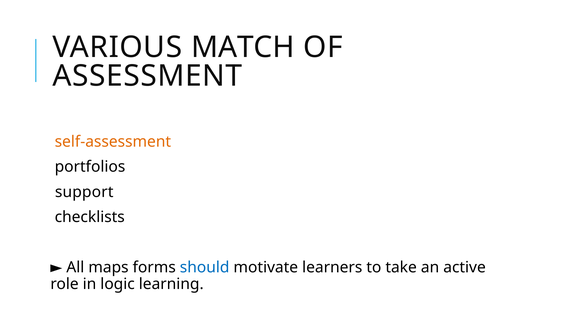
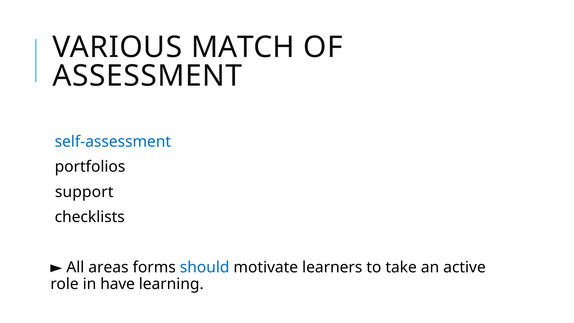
self-assessment colour: orange -> blue (113, 142)
maps: maps -> areas (108, 267)
logic: logic -> have (118, 284)
